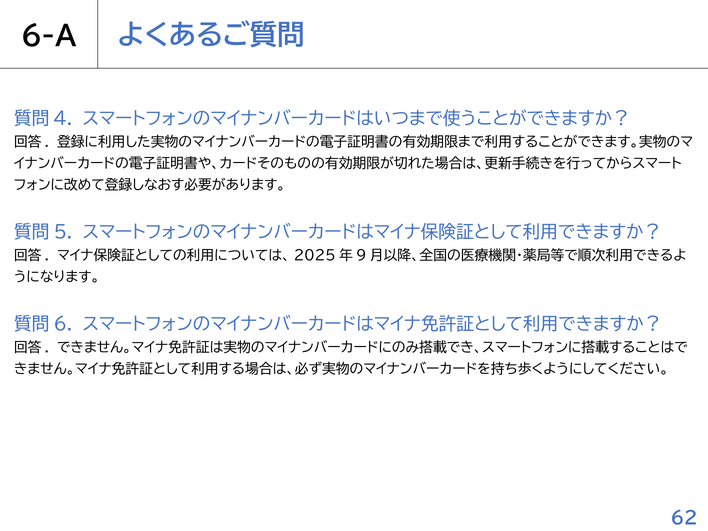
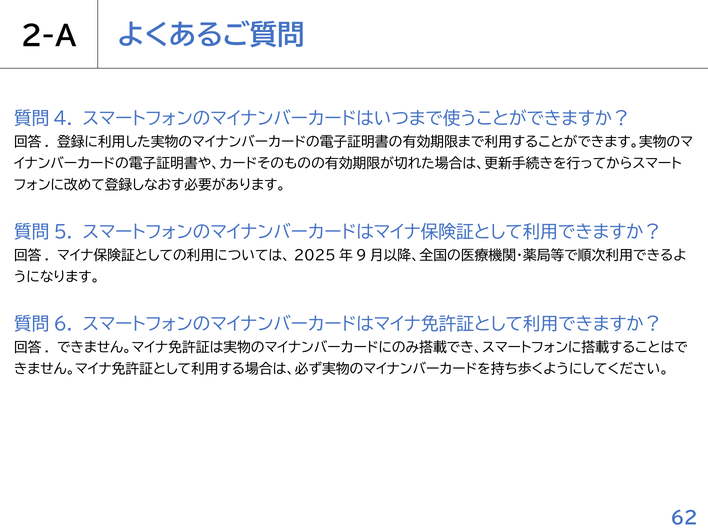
6-A: 6-A -> 2-A (49, 37)
